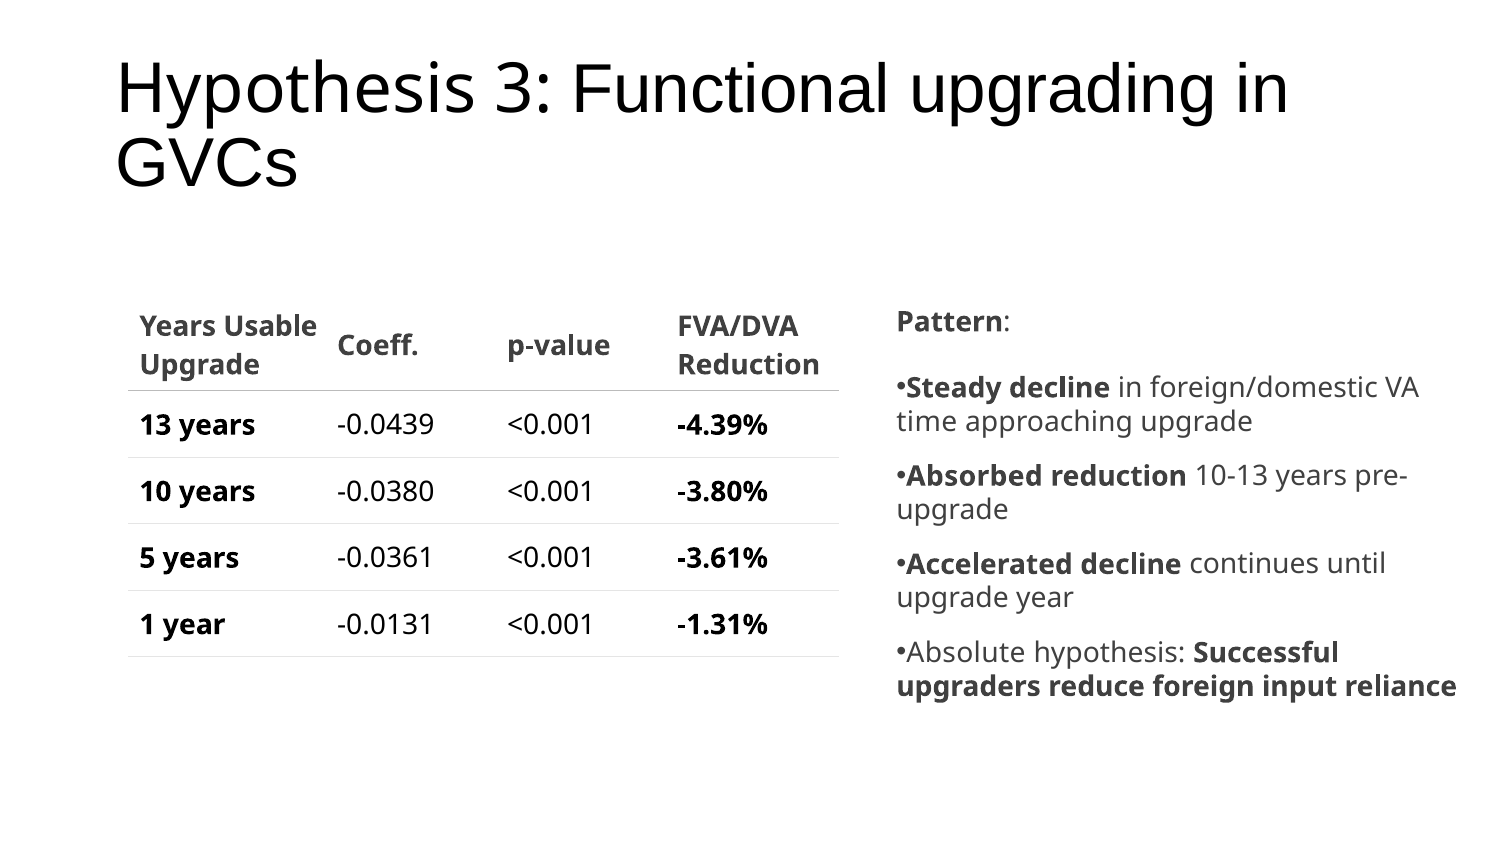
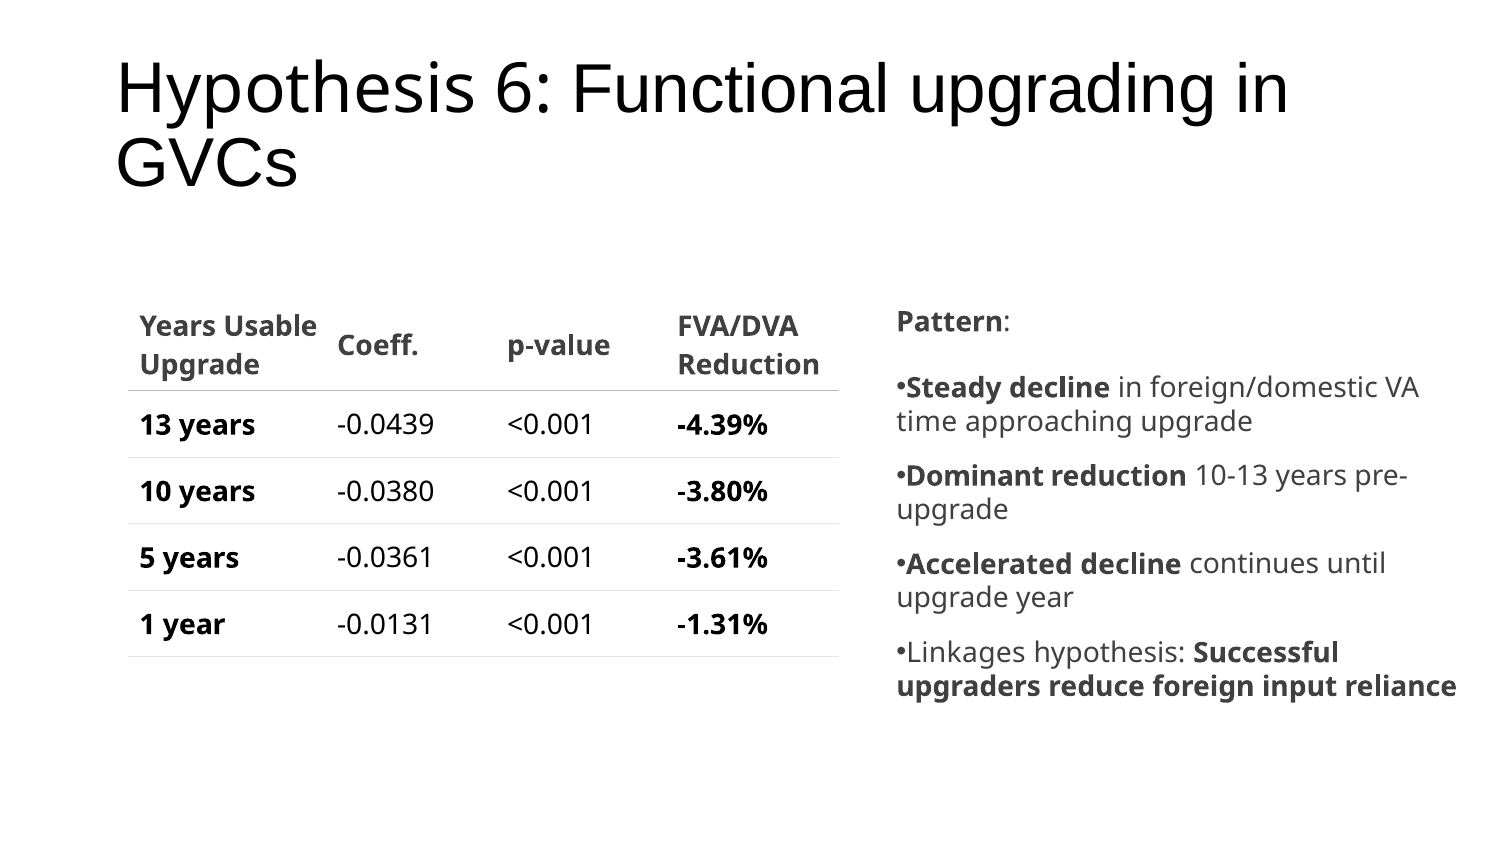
3: 3 -> 6 (524, 89)
Absorbed: Absorbed -> Dominant (975, 476)
Absolute: Absolute -> Linkages (966, 653)
